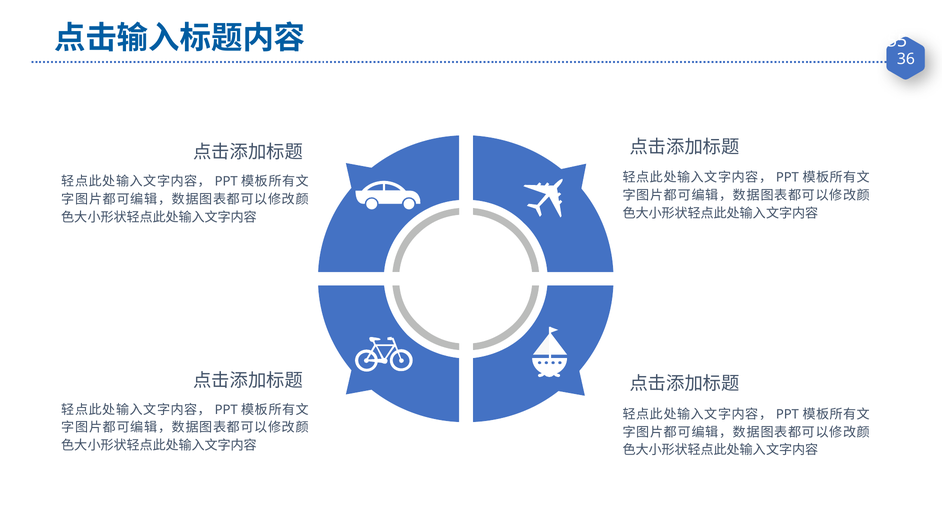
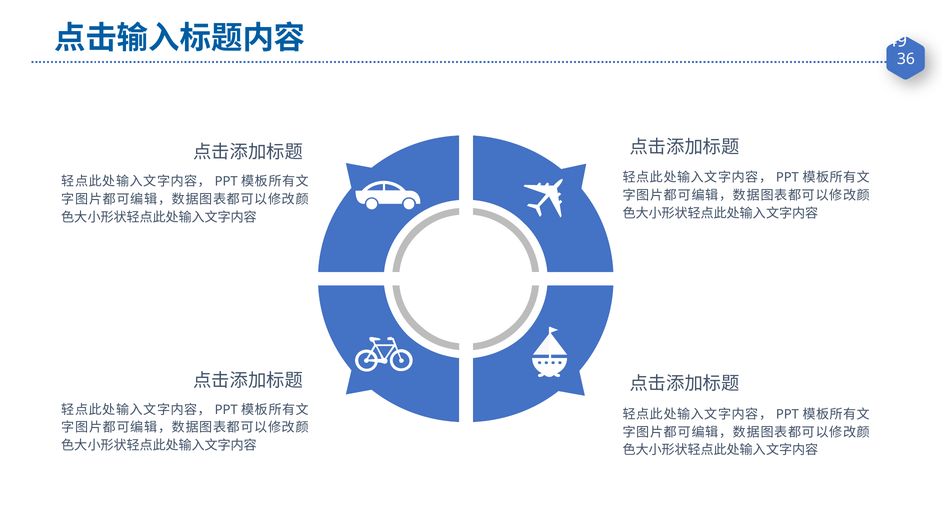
55: 55 -> 49 (897, 41)
